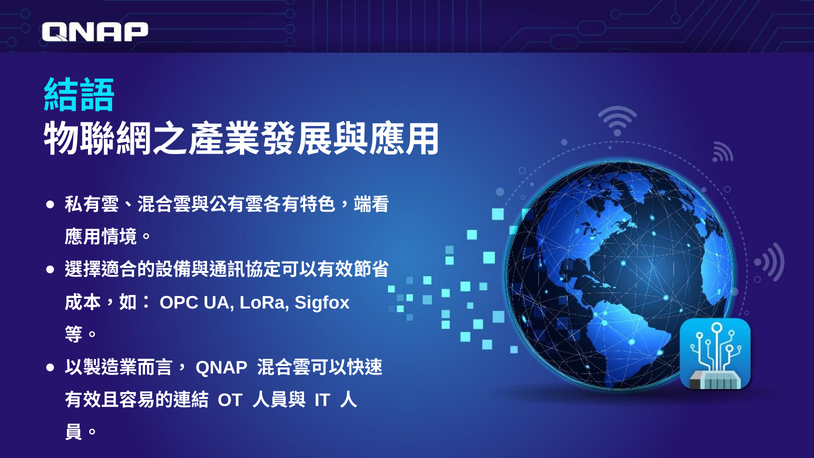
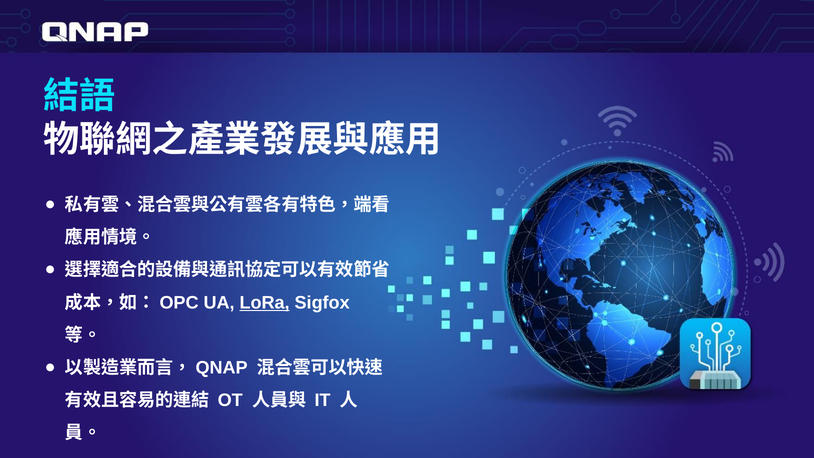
LoRa underline: none -> present (265, 302)
